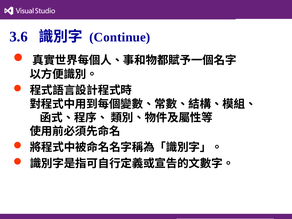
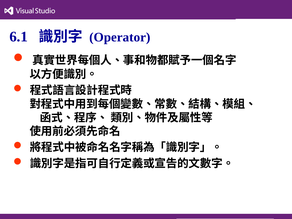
3.6: 3.6 -> 6.1 (19, 37)
Continue: Continue -> Operator (120, 37)
